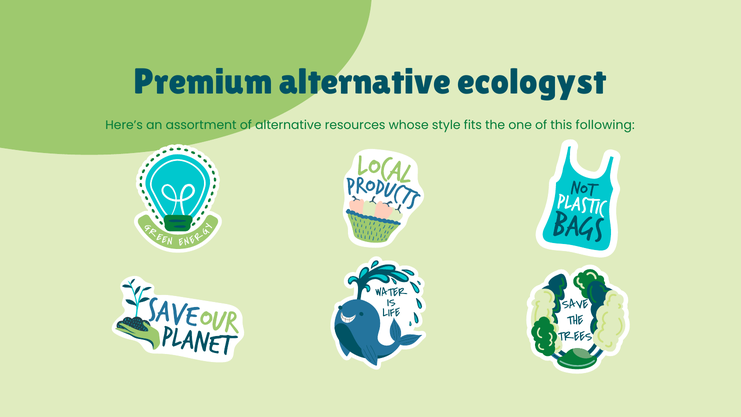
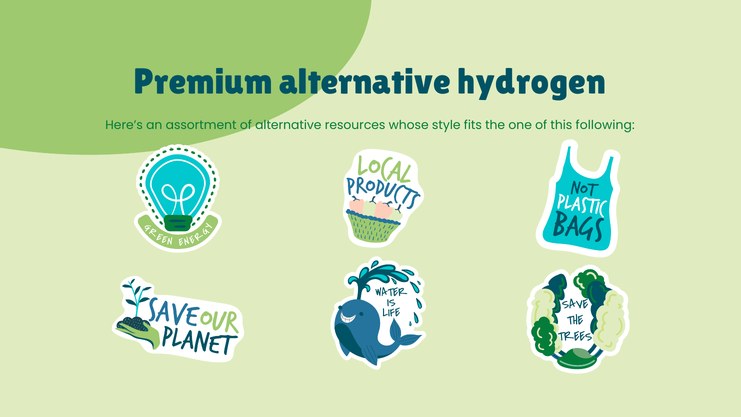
ecologyst: ecologyst -> hydrogen (532, 82)
